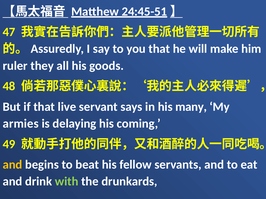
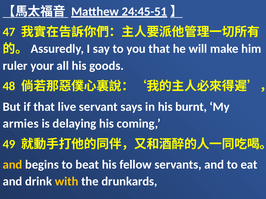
they: they -> your (42, 66)
many: many -> burnt (191, 107)
with colour: light green -> yellow (67, 182)
